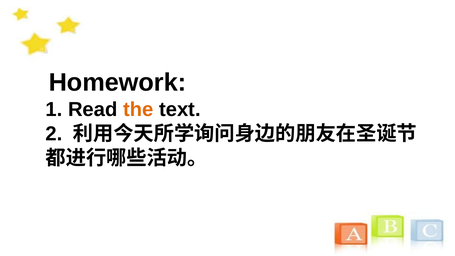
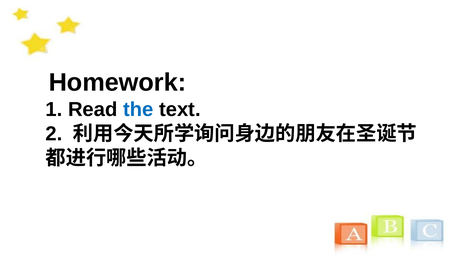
the colour: orange -> blue (138, 110)
